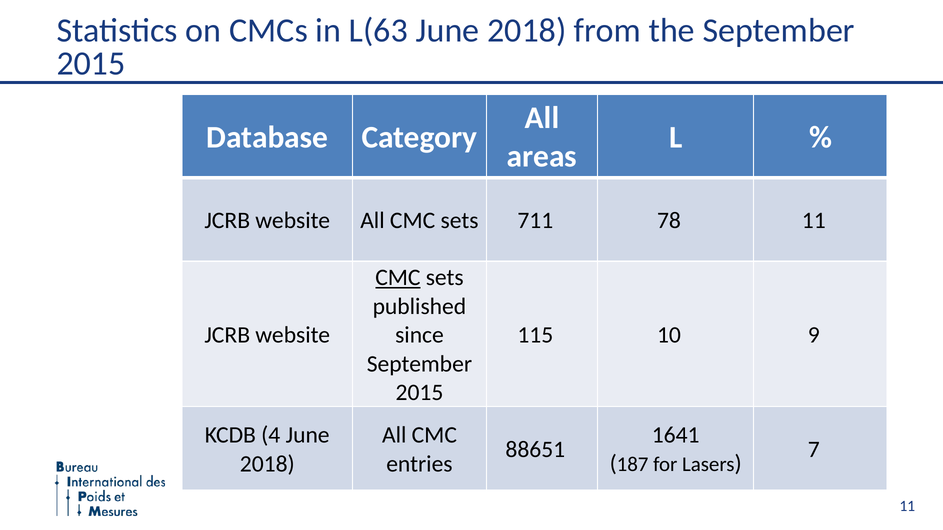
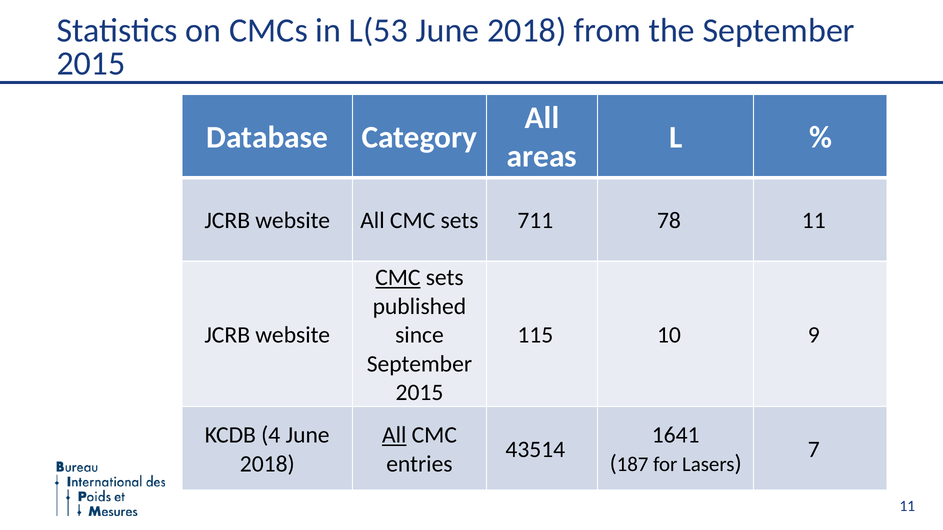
L(63: L(63 -> L(53 (378, 31)
All underline: none -> present (394, 436)
88651: 88651 -> 43514 (535, 450)
